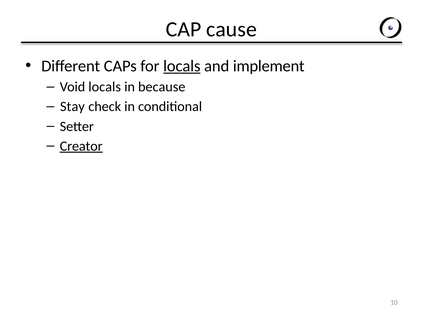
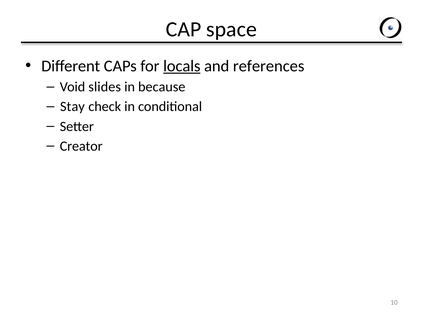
cause: cause -> space (232, 29)
implement: implement -> references (269, 66)
Void locals: locals -> slides (105, 87)
Creator underline: present -> none (81, 146)
